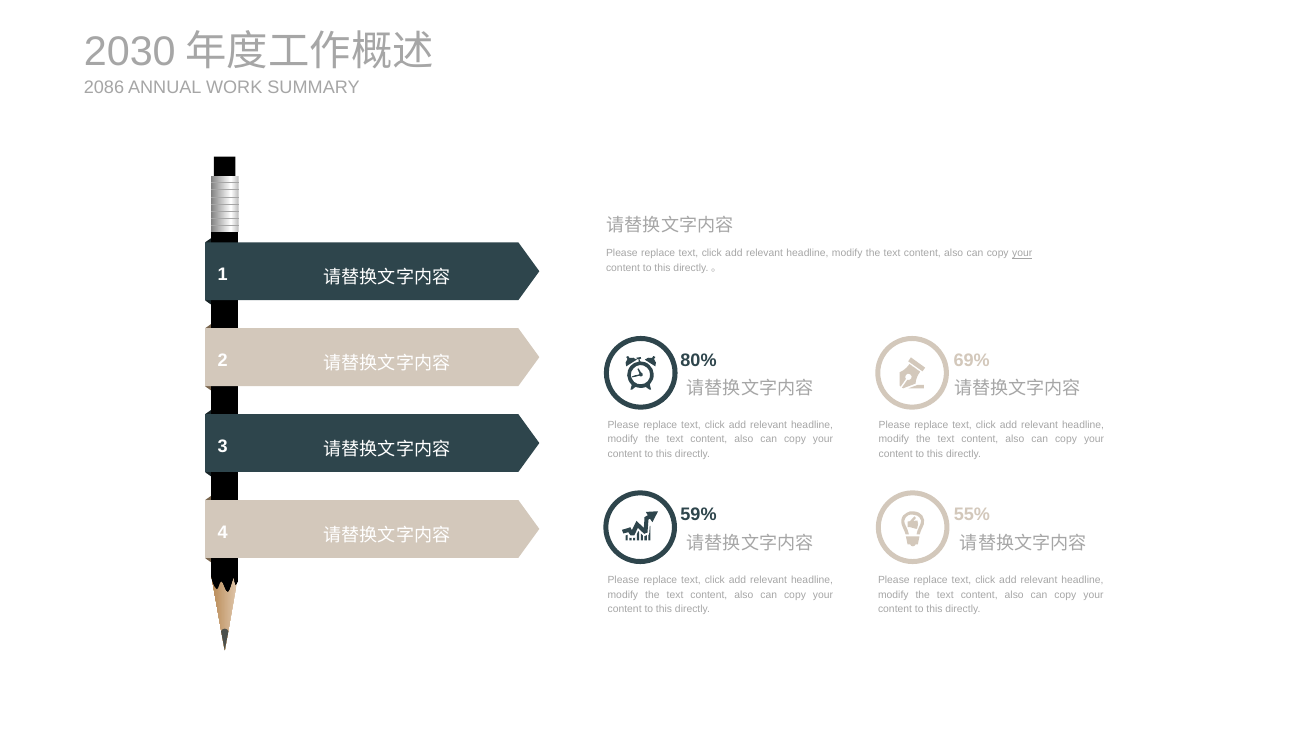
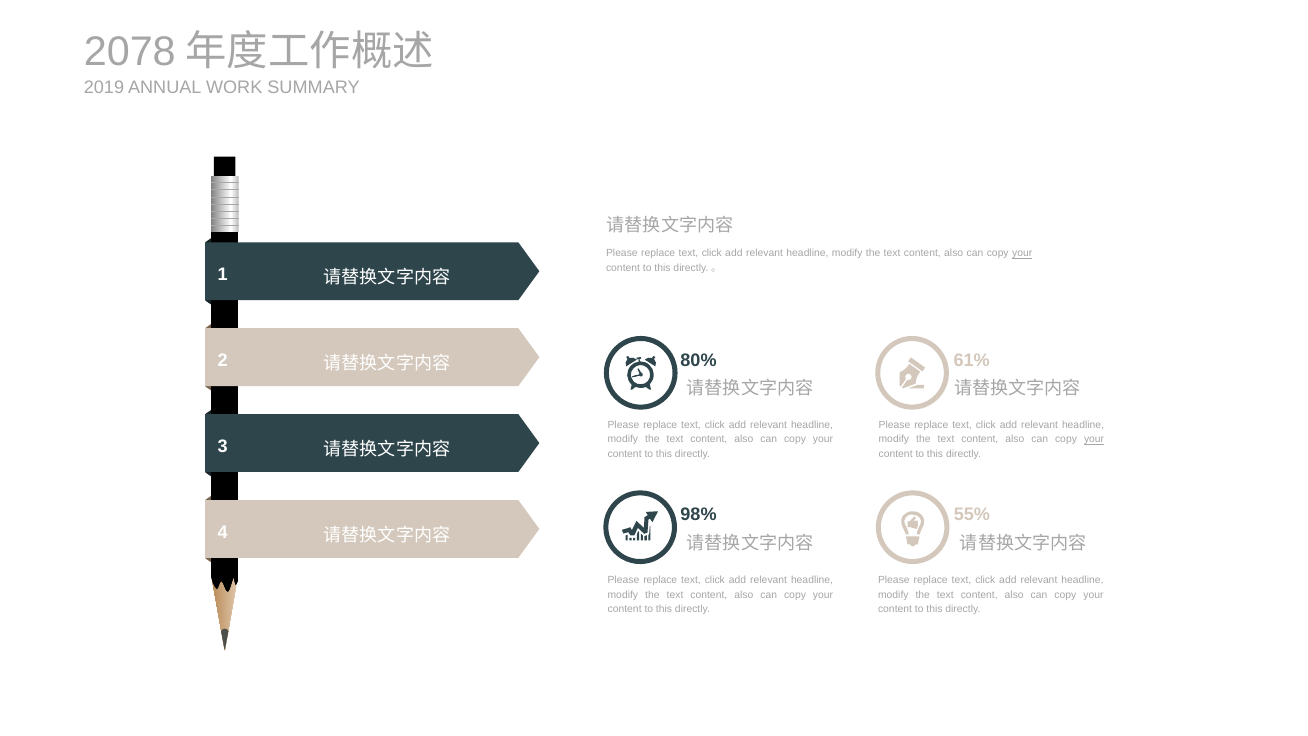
2030: 2030 -> 2078 (130, 52)
2086: 2086 -> 2019 (104, 88)
69%: 69% -> 61% (972, 361)
your underline: none -> present (1094, 439)
59%: 59% -> 98% (699, 514)
